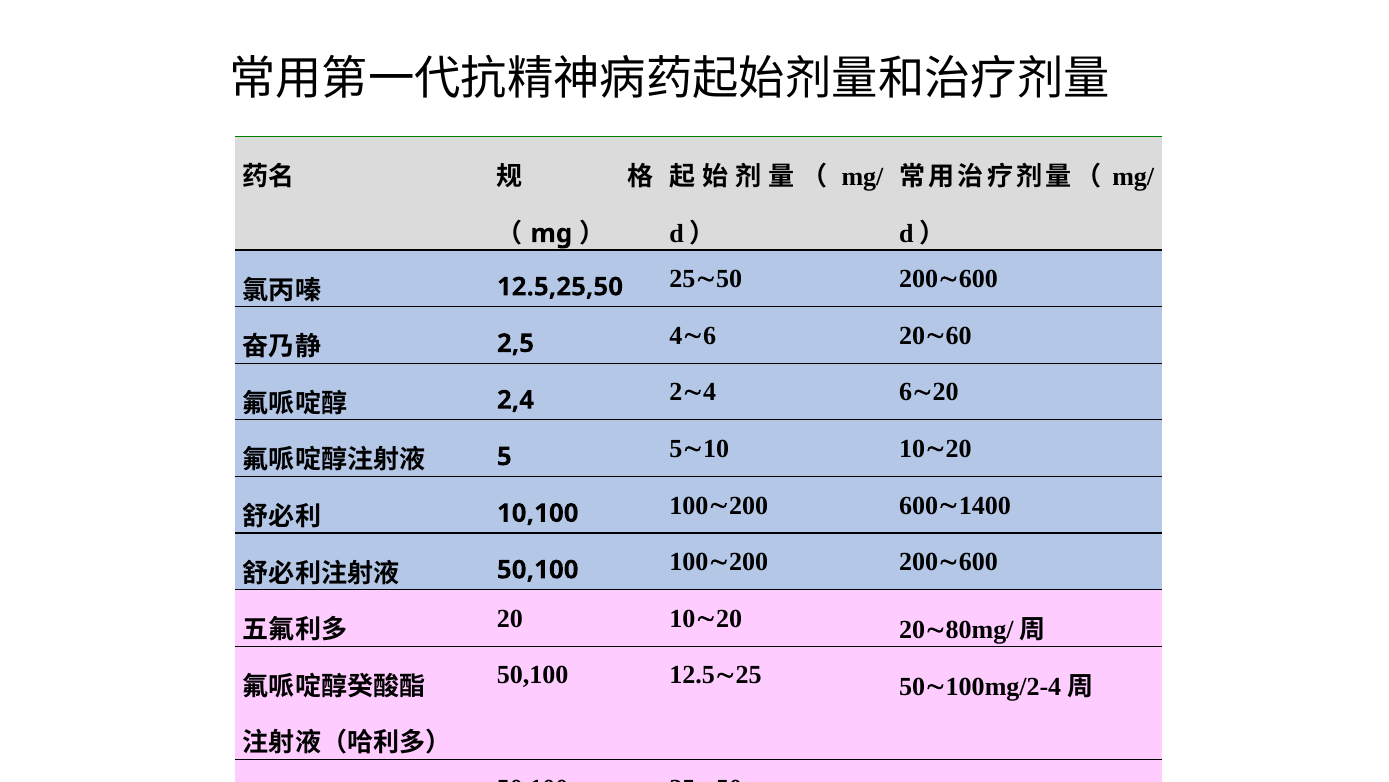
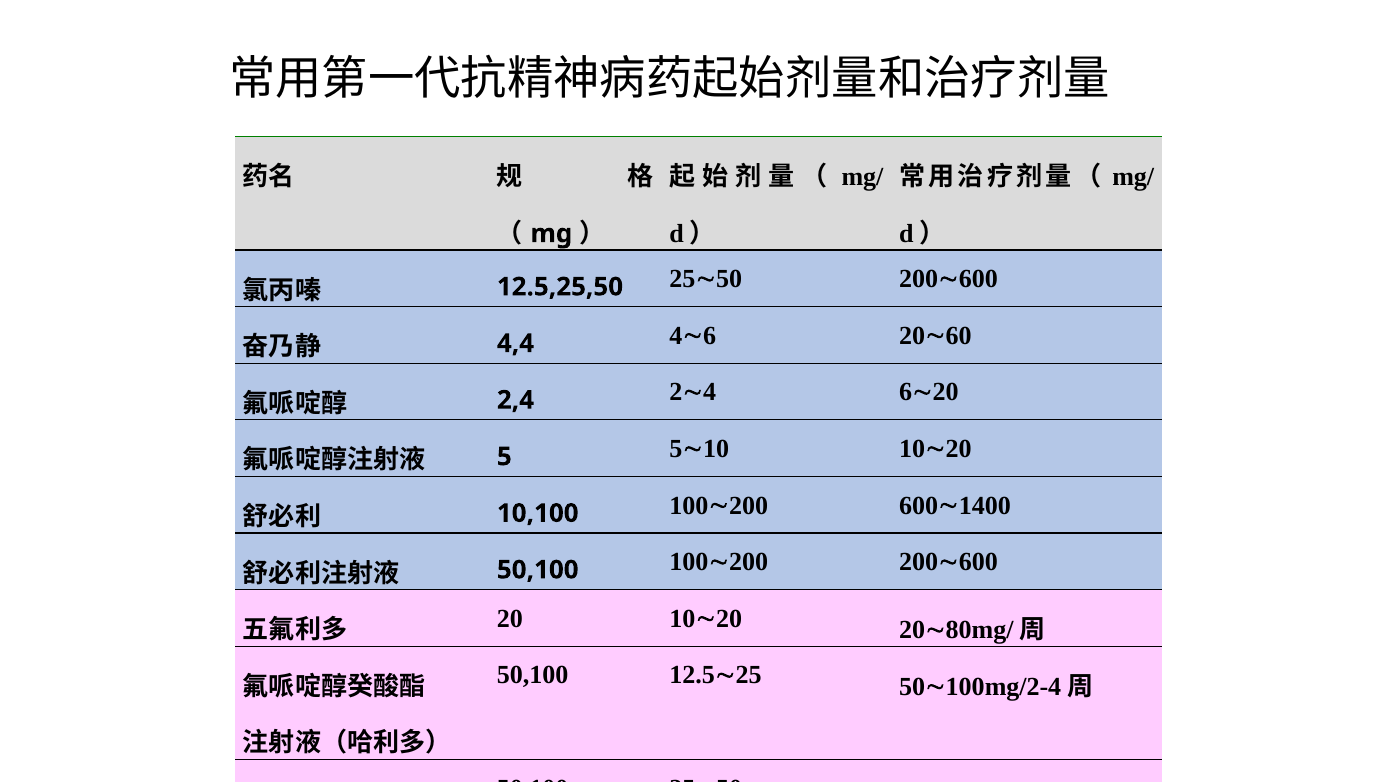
2,5: 2,5 -> 4,4 (515, 343)
